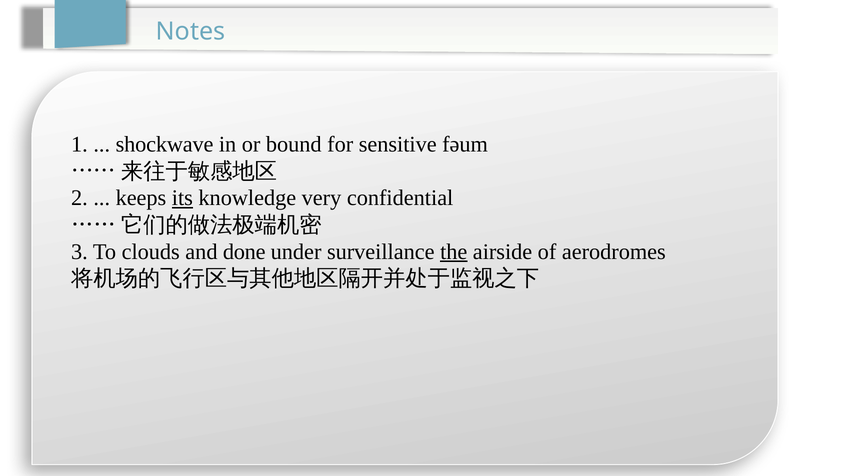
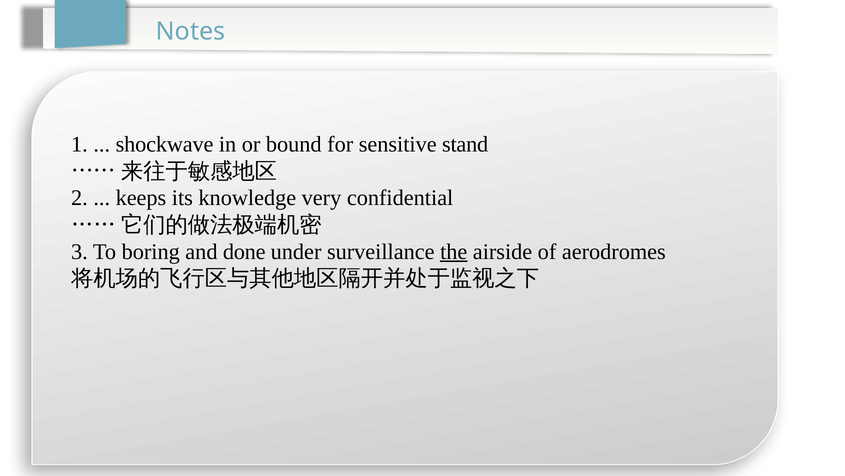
fəum: fəum -> stand (465, 144)
its underline: present -> none (182, 198)
clouds: clouds -> boring (151, 251)
